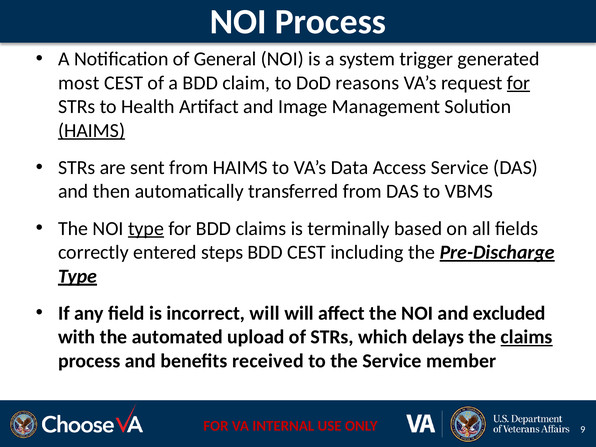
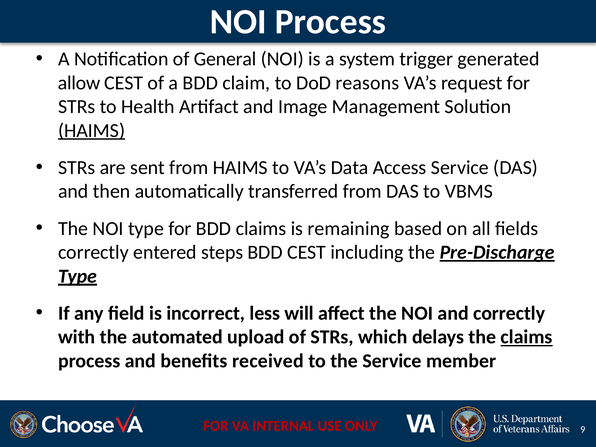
most: most -> allow (79, 83)
for underline: present -> none (519, 83)
type underline: present -> none (146, 228)
terminally: terminally -> remaining (349, 228)
incorrect will: will -> less (265, 313)
and excluded: excluded -> correctly (509, 313)
